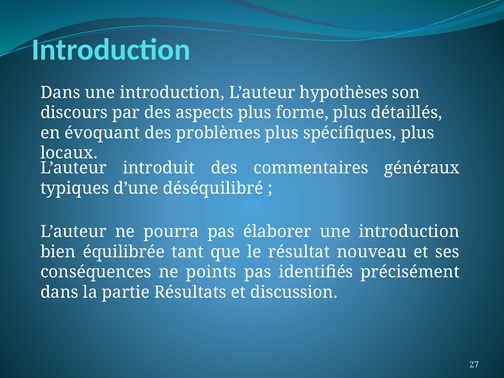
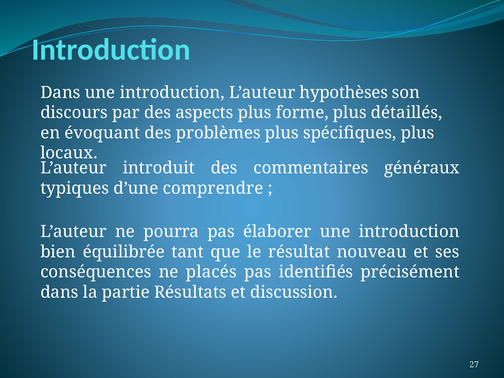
déséquilibré: déséquilibré -> comprendre (213, 188)
points: points -> placés (211, 272)
